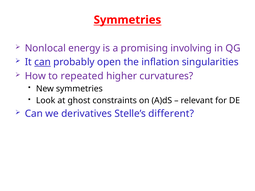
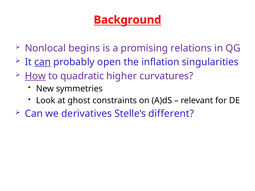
Symmetries: Symmetries -> Background (127, 20)
energy: energy -> begins (84, 48)
involving: involving -> relations (191, 48)
How underline: none -> present (35, 76)
repeated: repeated -> quadratic (82, 76)
